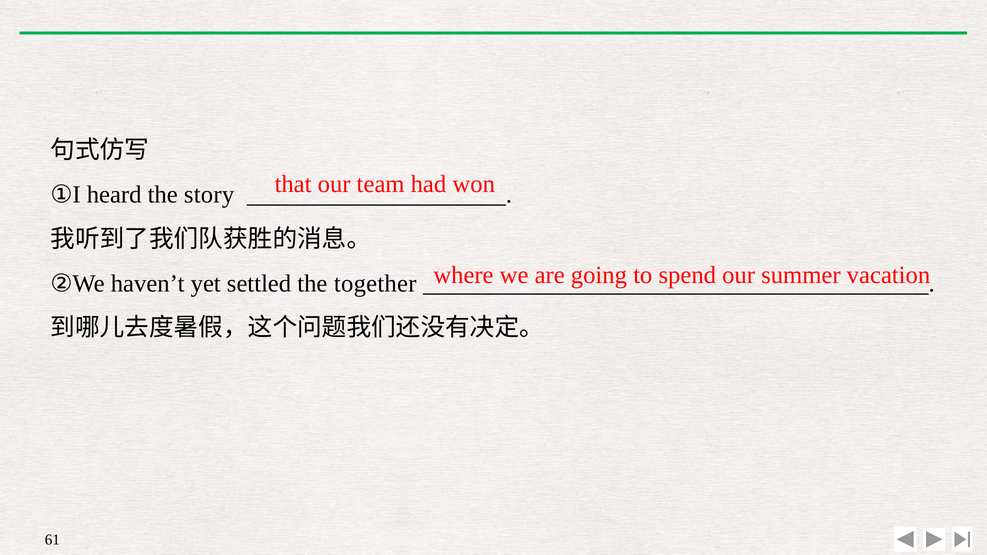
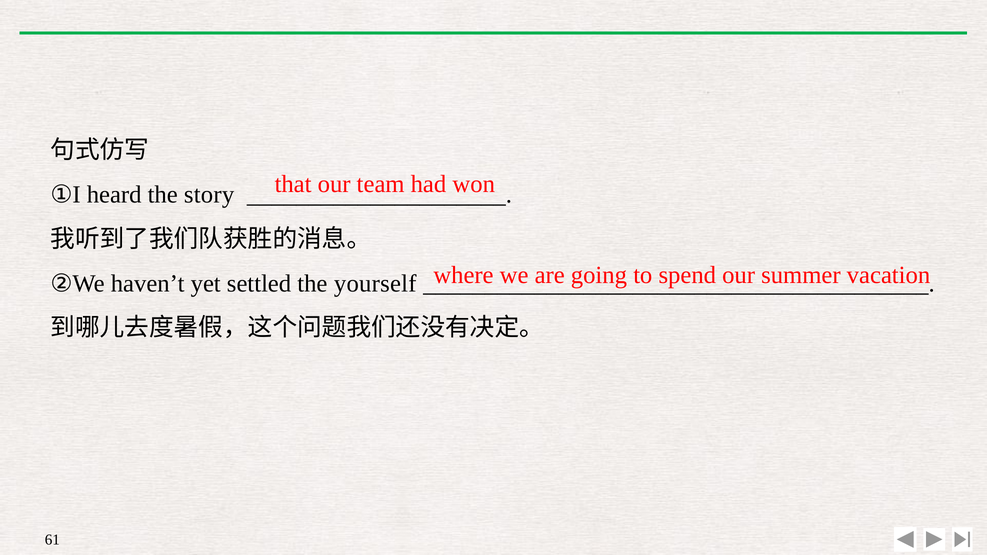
together: together -> yourself (375, 284)
